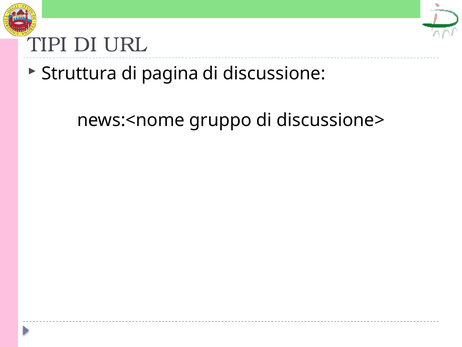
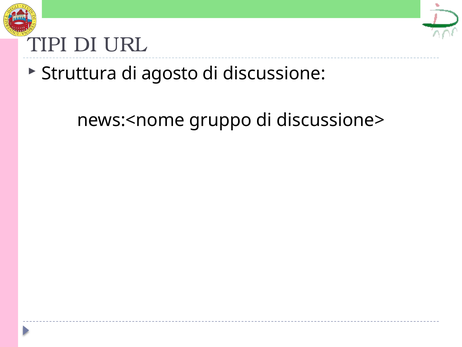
pagina: pagina -> agosto (170, 74)
